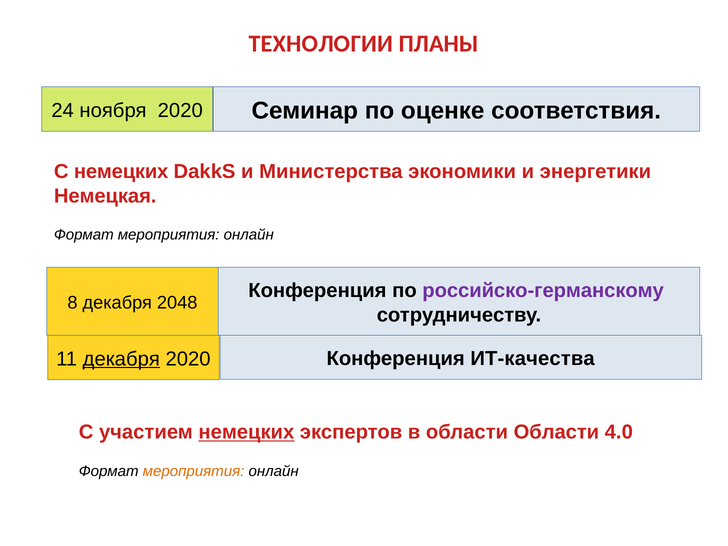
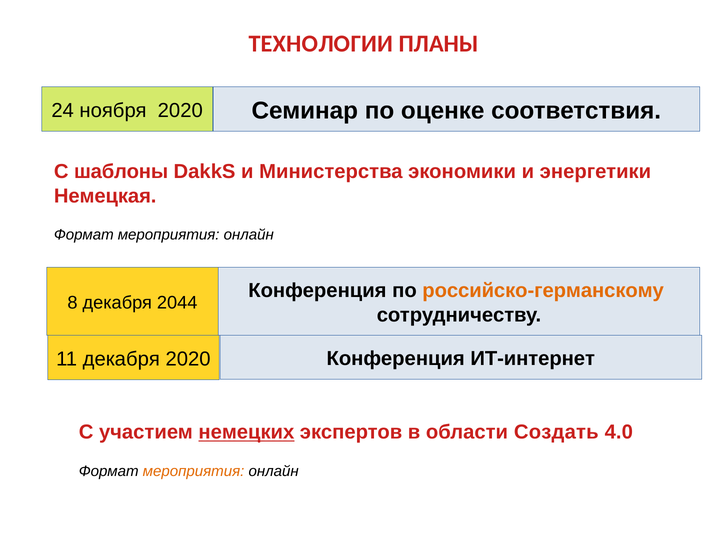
С немецких: немецких -> шаблоны (121, 172)
российско-германскому colour: purple -> orange (543, 291)
2048: 2048 -> 2044 (177, 303)
ИТ-качества: ИТ-качества -> ИТ-интернет (533, 359)
декабря underline: present -> none (121, 359)
области Области: Области -> Создать (556, 432)
